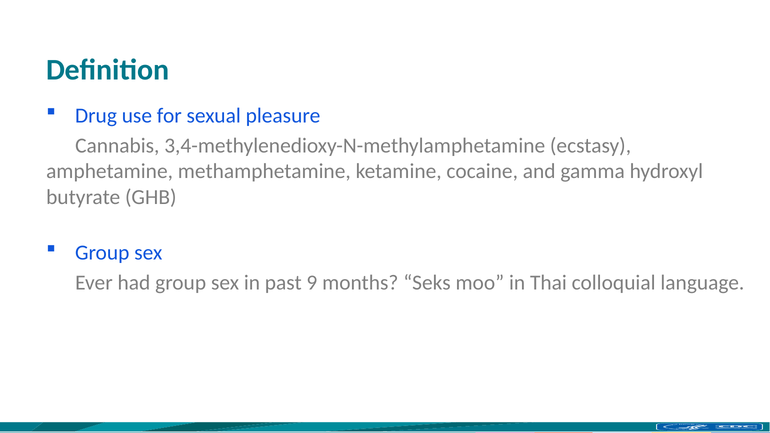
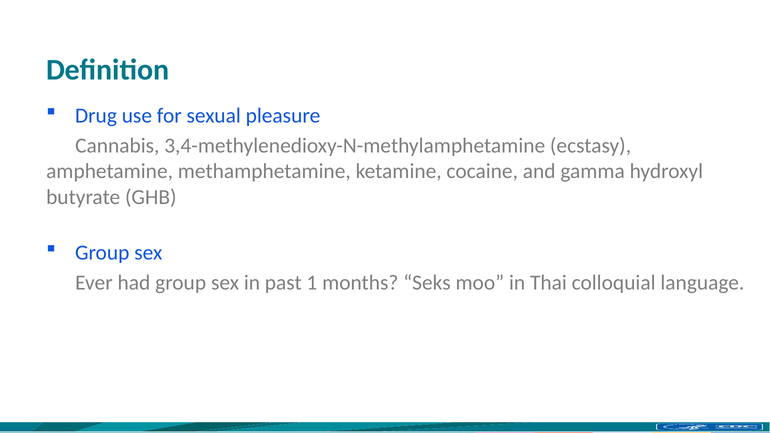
9: 9 -> 1 (312, 283)
